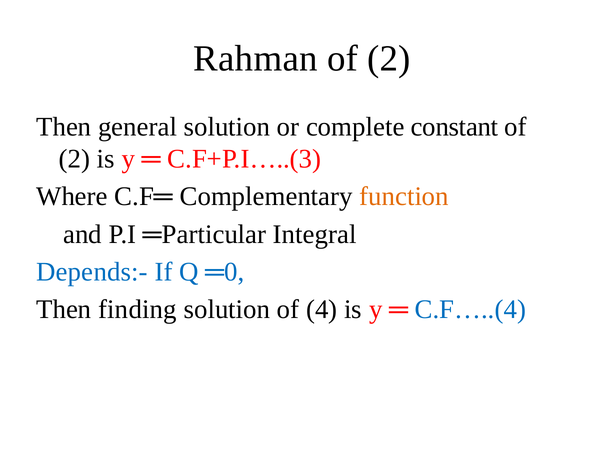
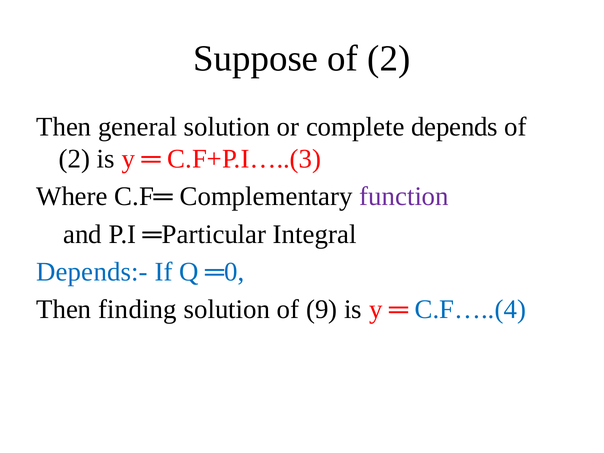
Rahman: Rahman -> Suppose (256, 58)
constant: constant -> depends (455, 127)
function colour: orange -> purple (404, 197)
4: 4 -> 9 (322, 309)
